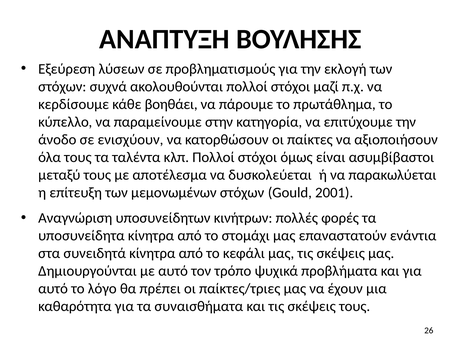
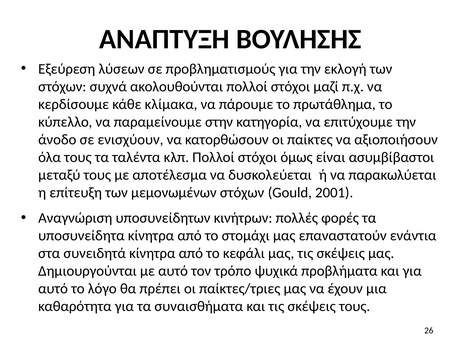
βοηθάει: βοηθάει -> κλίμακα (171, 104)
